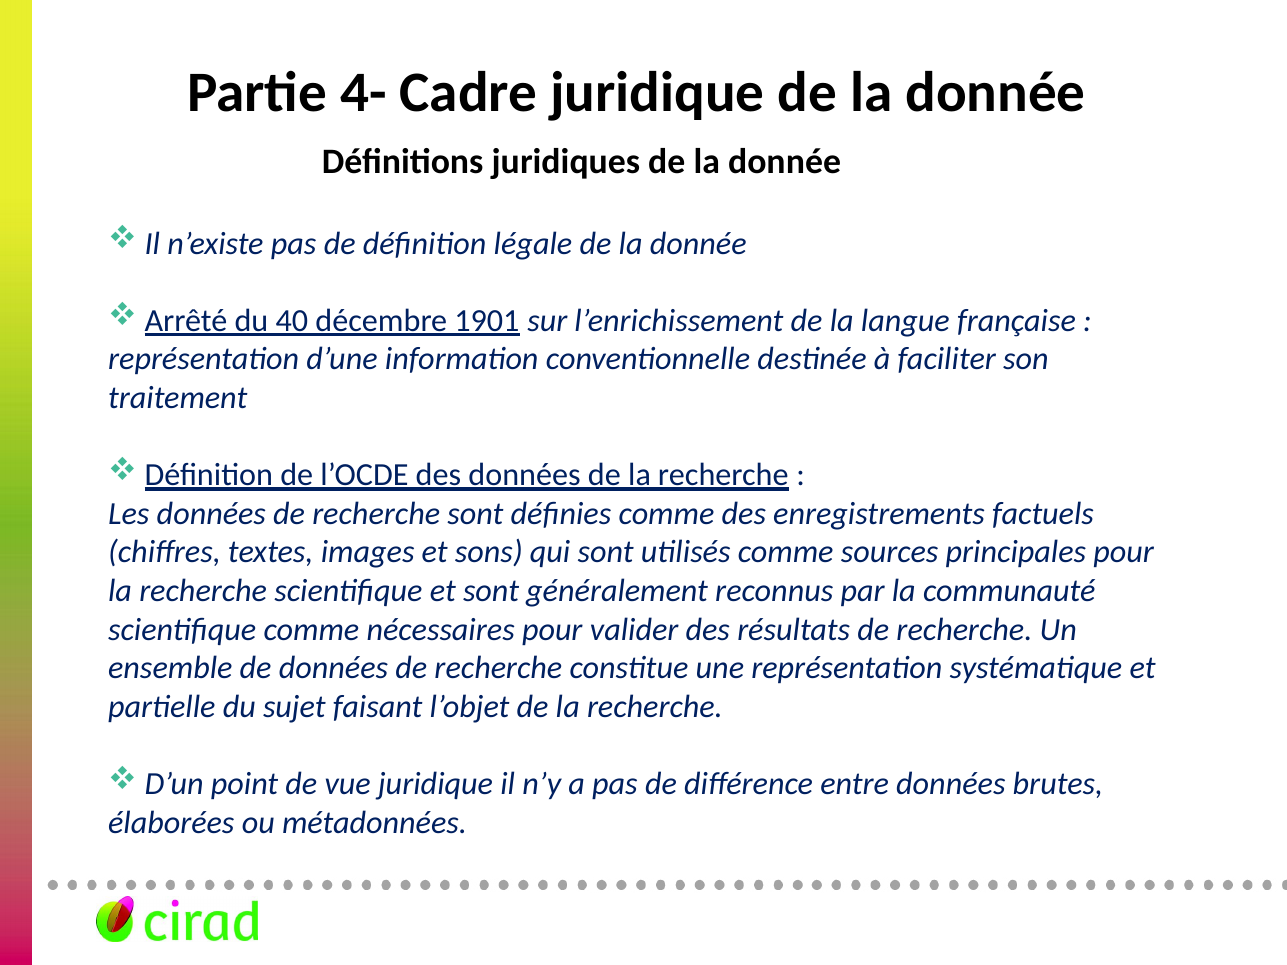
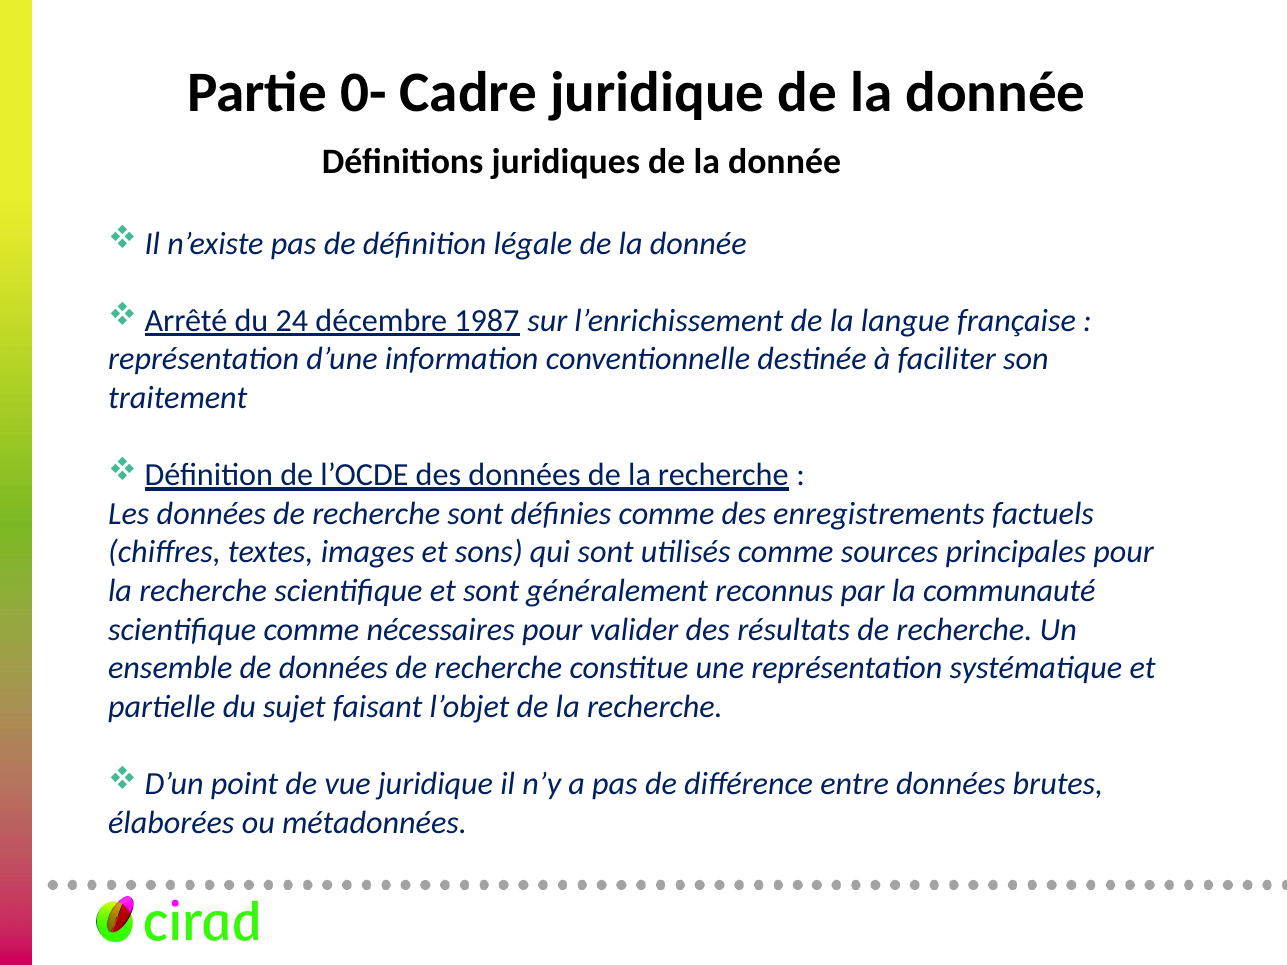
4-: 4- -> 0- (363, 93)
40: 40 -> 24 (292, 321)
1901: 1901 -> 1987 (487, 321)
